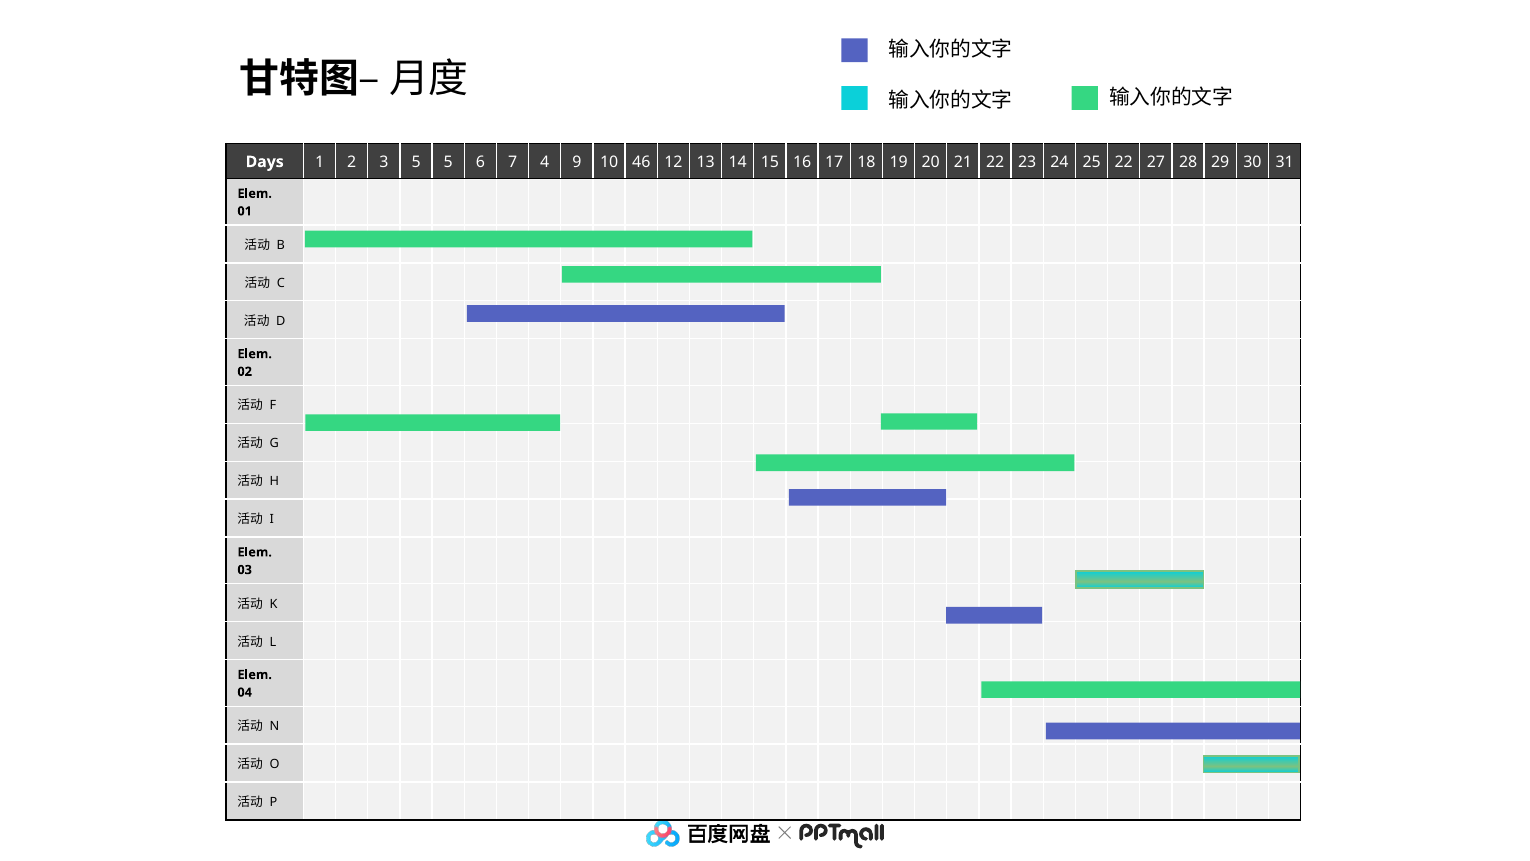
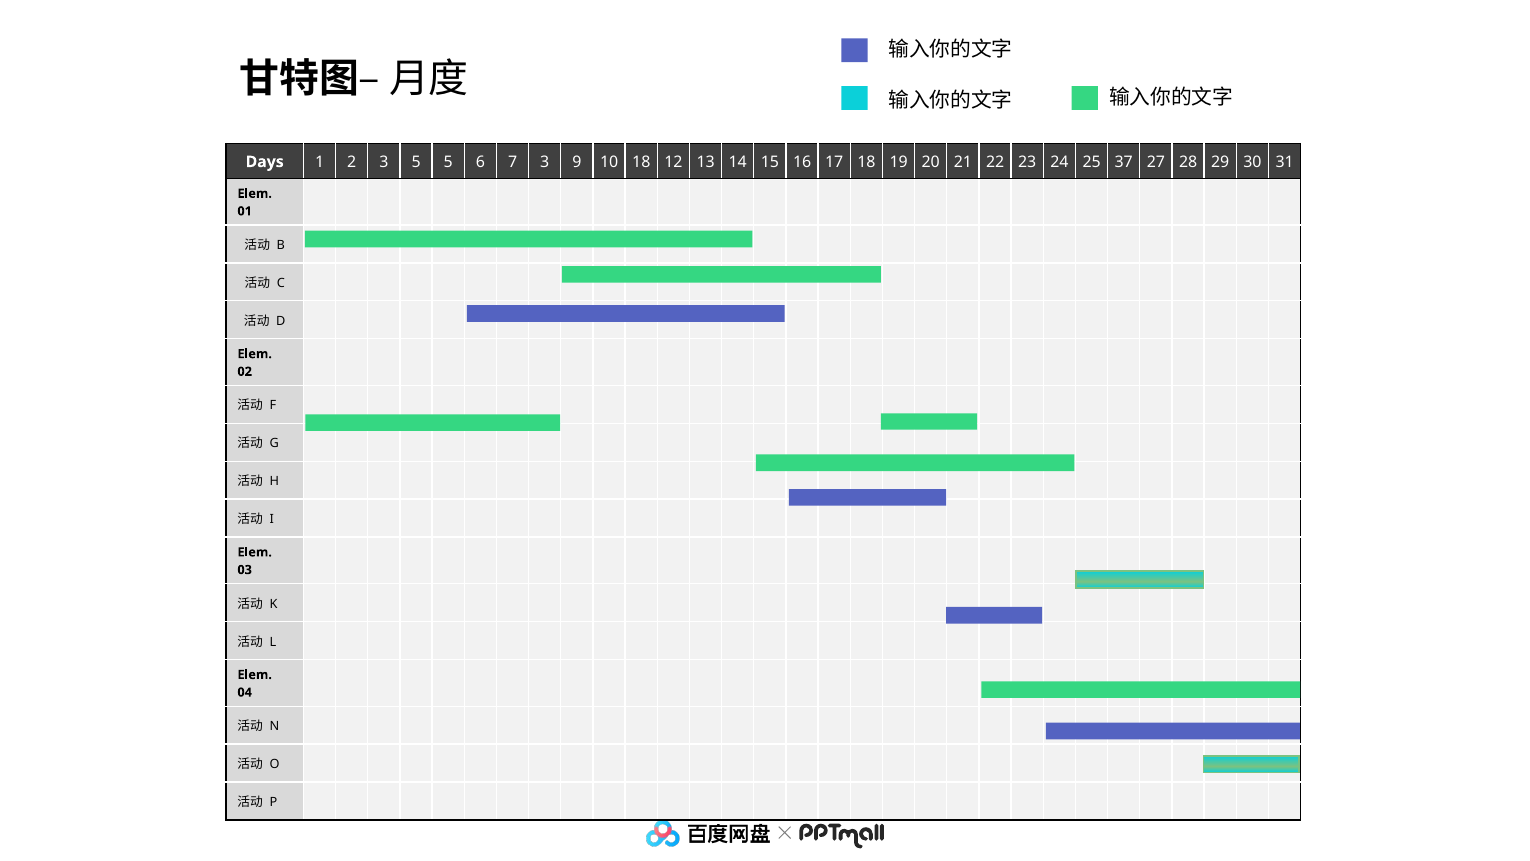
7 4: 4 -> 3 (545, 162)
10 46: 46 -> 18 (641, 162)
25 22: 22 -> 37 (1124, 162)
